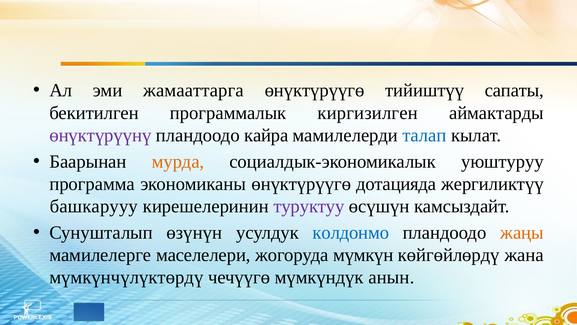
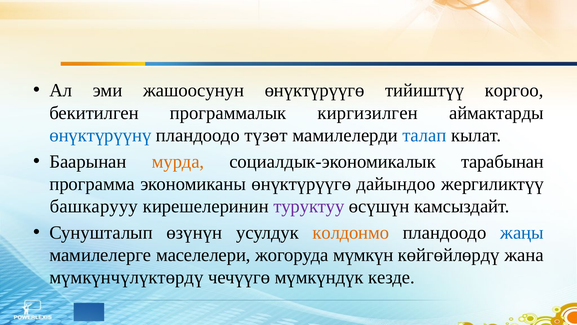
жамааттарга: жамааттарга -> жашоосунун (194, 90)
сапаты: сапаты -> коргоо (514, 90)
өнүктүрүүнү colour: purple -> blue (100, 135)
кайра: кайра -> түзөт (266, 135)
уюштуруу: уюштуруу -> тарабынан (502, 161)
дотацияда: дотацияда -> дайындоо (396, 184)
колдонмо colour: blue -> orange (351, 232)
жаңы colour: orange -> blue (522, 232)
анын: анын -> кезде (392, 277)
